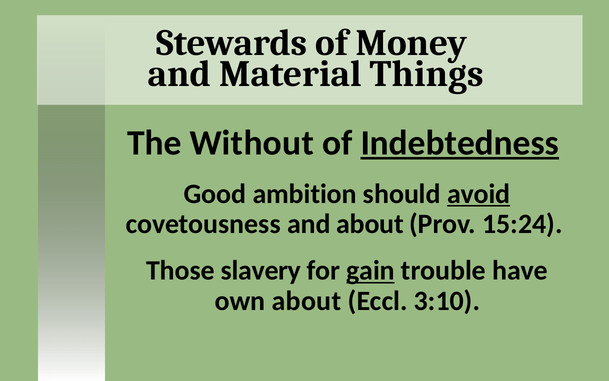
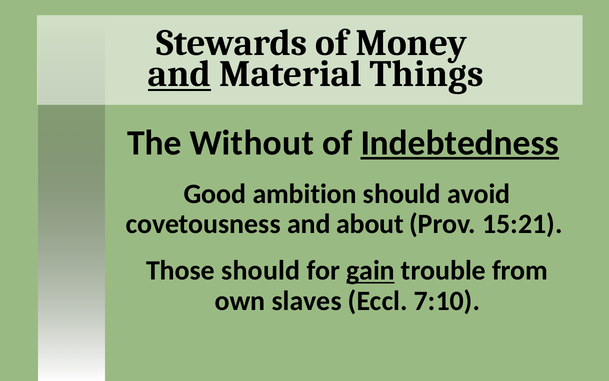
and underline: none -> present (179, 74)
avoid underline: present -> none (479, 194)
15:24: 15:24 -> 15:21 (522, 224)
Those slavery: slavery -> should (261, 270)
have: have -> from (520, 270)
own about: about -> slaves (307, 301)
3:10: 3:10 -> 7:10 (447, 301)
